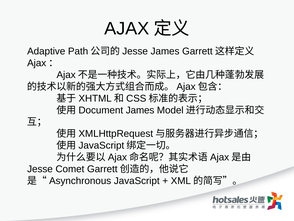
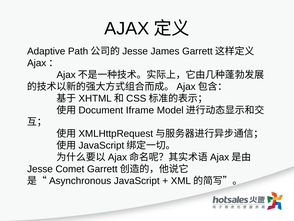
James: James -> Iframe (140, 110)
